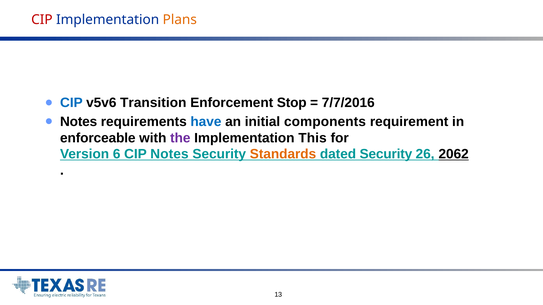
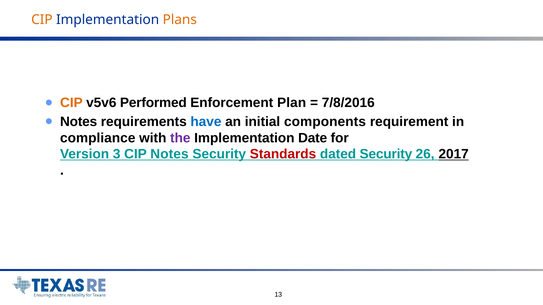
CIP colour: red -> orange (42, 20)
CIP colour: blue -> orange (71, 103)
Transition: Transition -> Performed (153, 103)
Stop: Stop -> Plan (292, 103)
7/7/2016: 7/7/2016 -> 7/8/2016 (348, 103)
enforceable: enforceable -> compliance (98, 138)
This: This -> Date (313, 138)
6: 6 -> 3 (117, 154)
Standards colour: orange -> red (283, 154)
2062: 2062 -> 2017 (454, 154)
